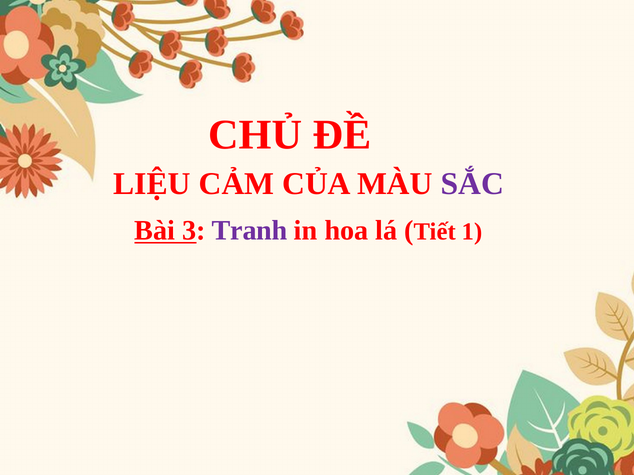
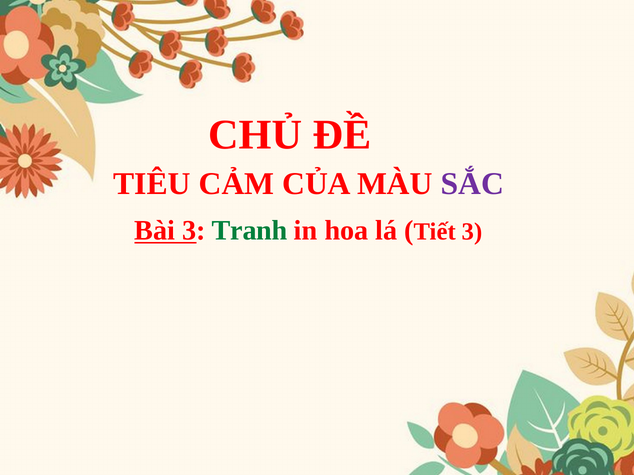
LIỆU: LIỆU -> TIÊU (152, 184)
Tranh colour: purple -> green (250, 231)
Tiết 1: 1 -> 3 (472, 232)
